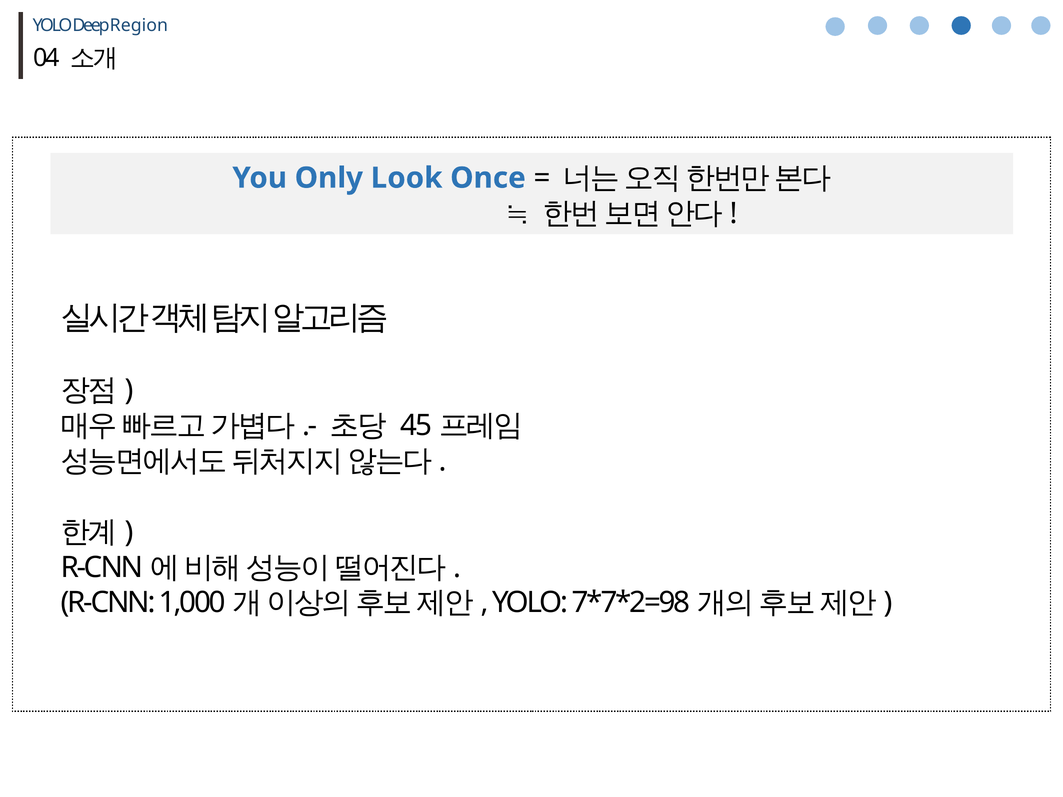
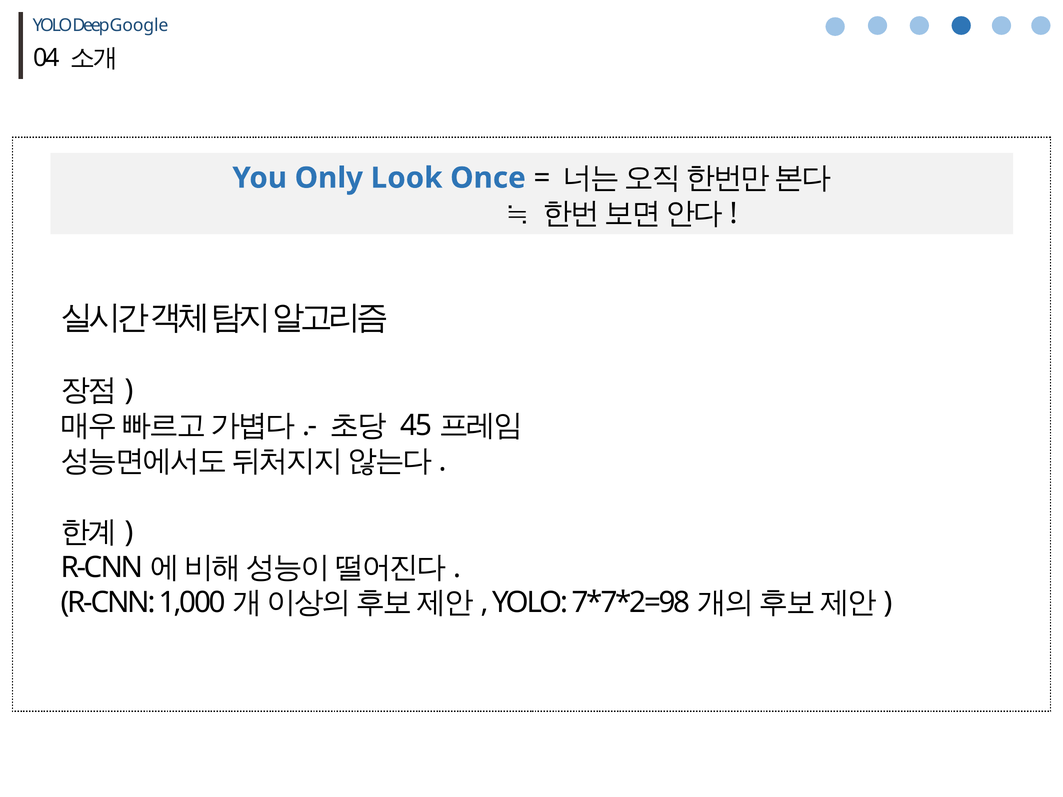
Region: Region -> Google (139, 25)
